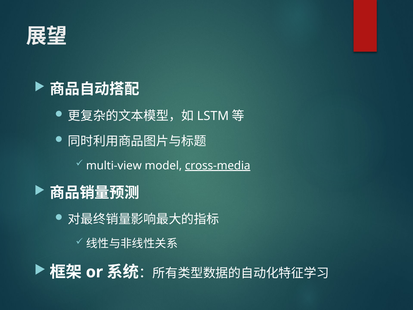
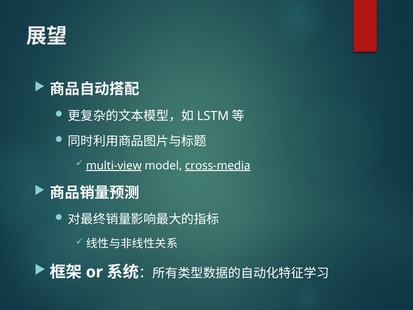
multi-view underline: none -> present (114, 165)
